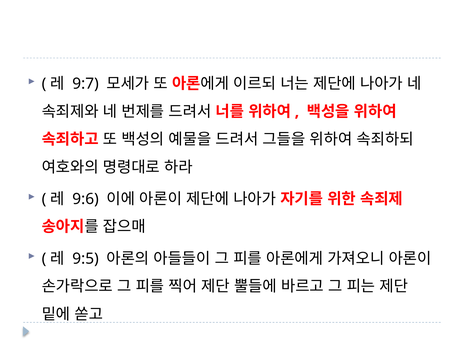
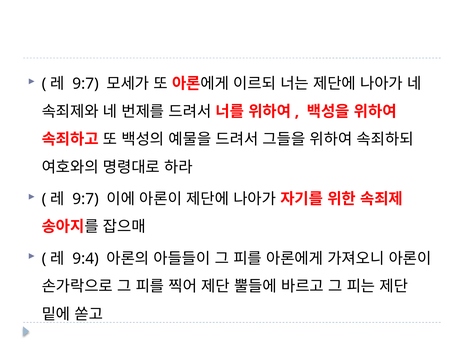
9:6: 9:6 -> 9:7 (86, 199)
9:5: 9:5 -> 9:4 (86, 259)
